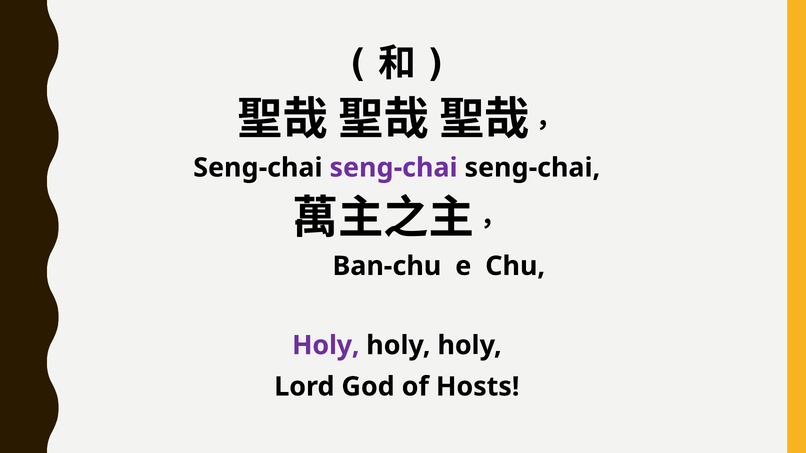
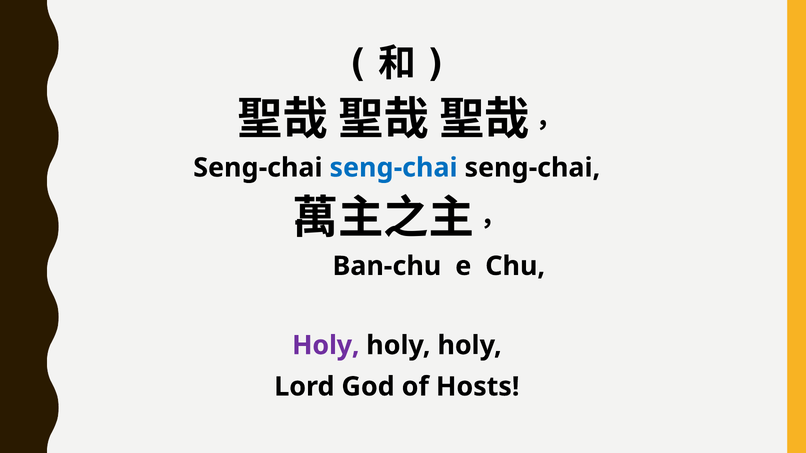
seng-chai colour: purple -> blue (394, 168)
